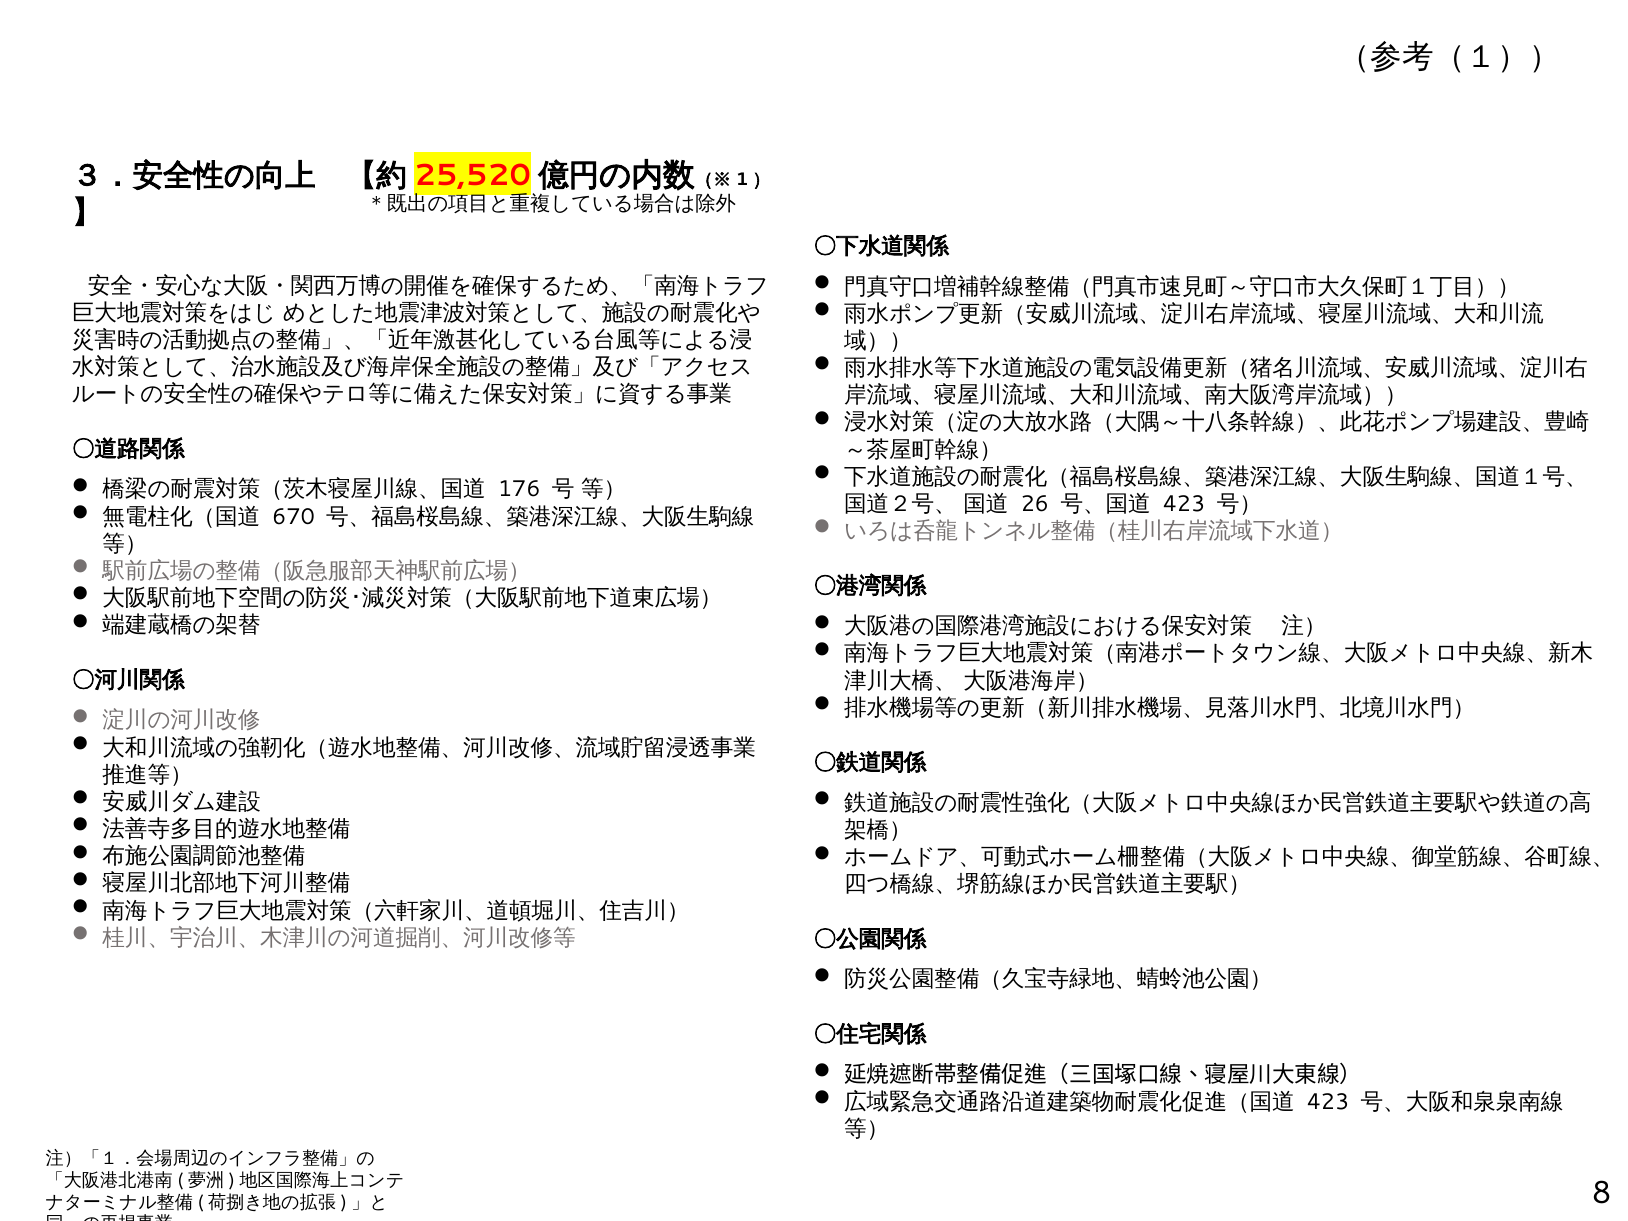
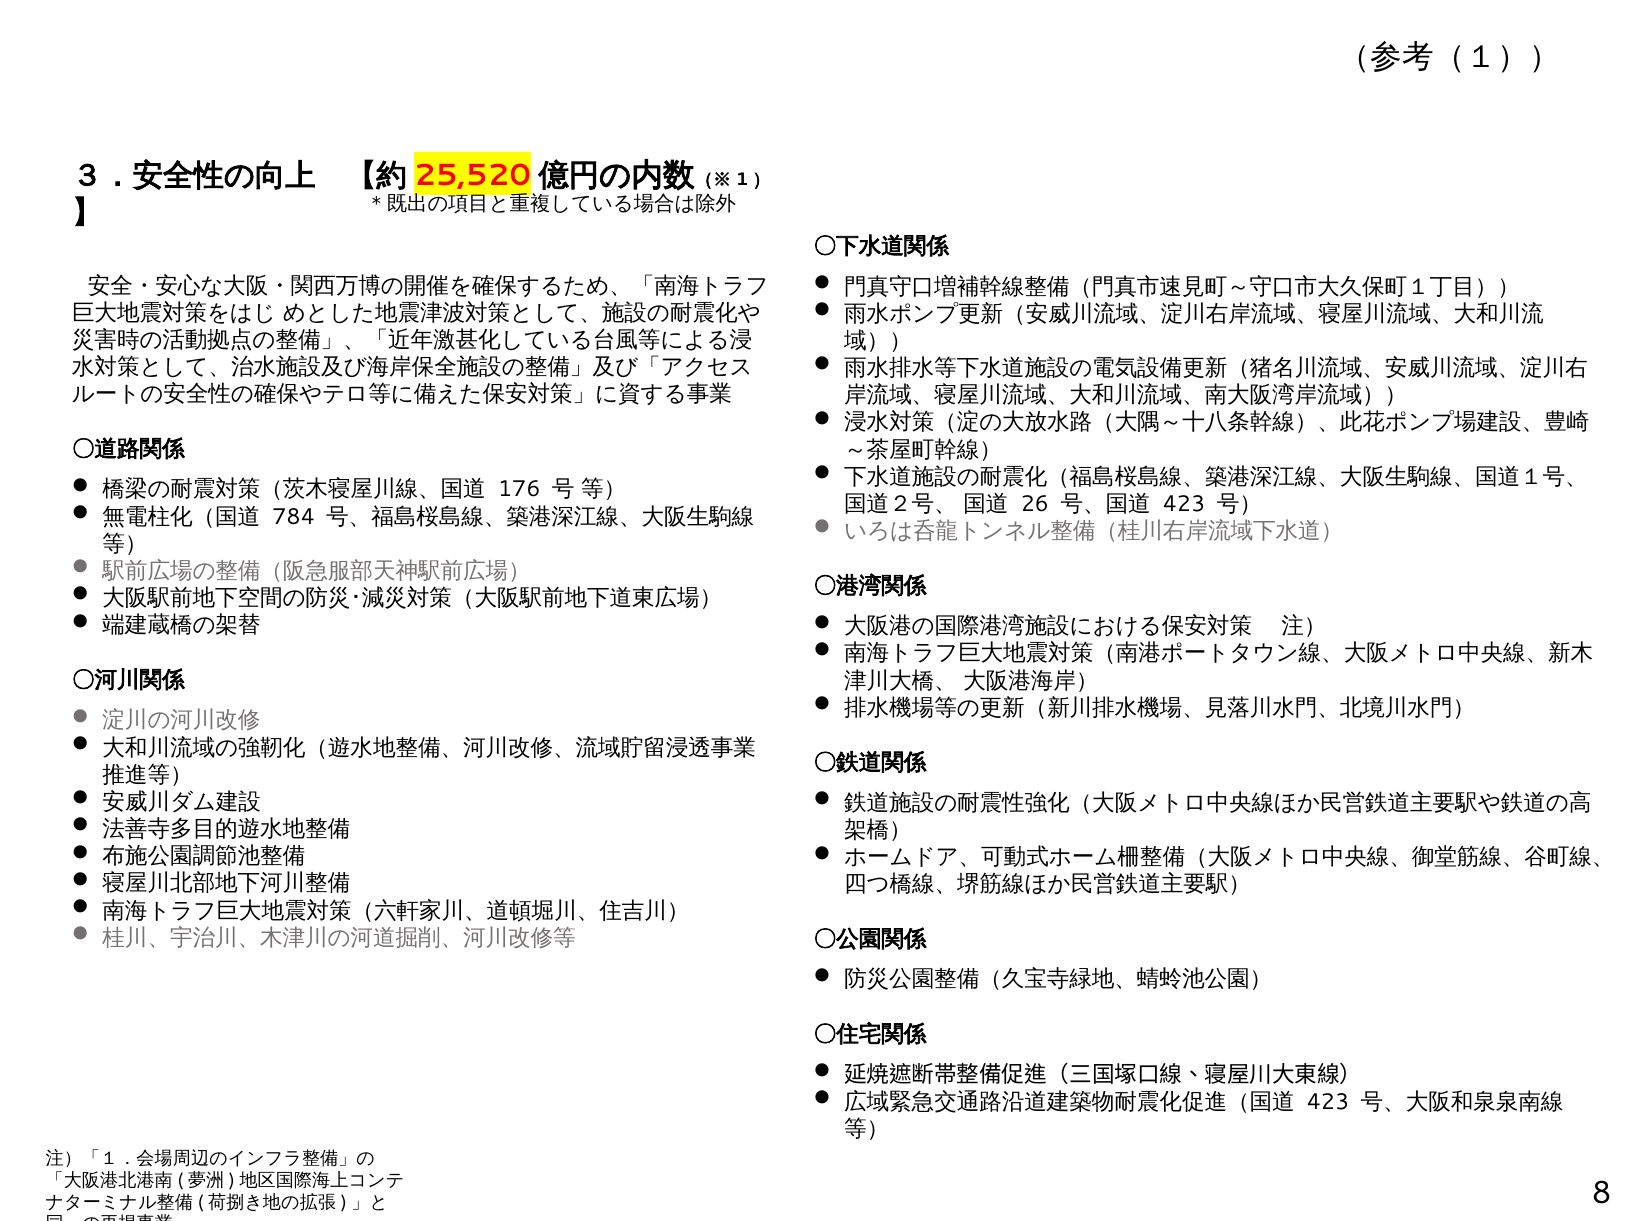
670: 670 -> 784 (293, 517)
